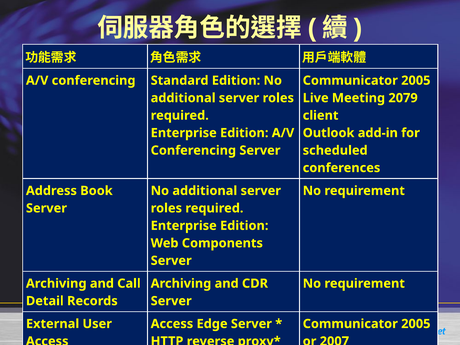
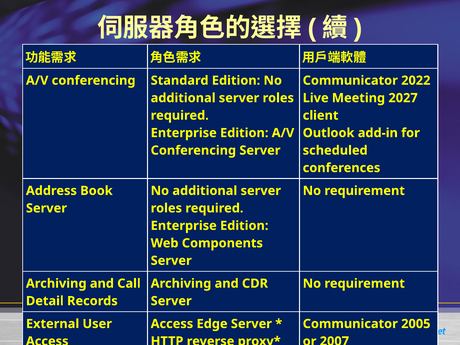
2005: 2005 -> 2022 (416, 81)
2079: 2079 -> 2027 (403, 98)
